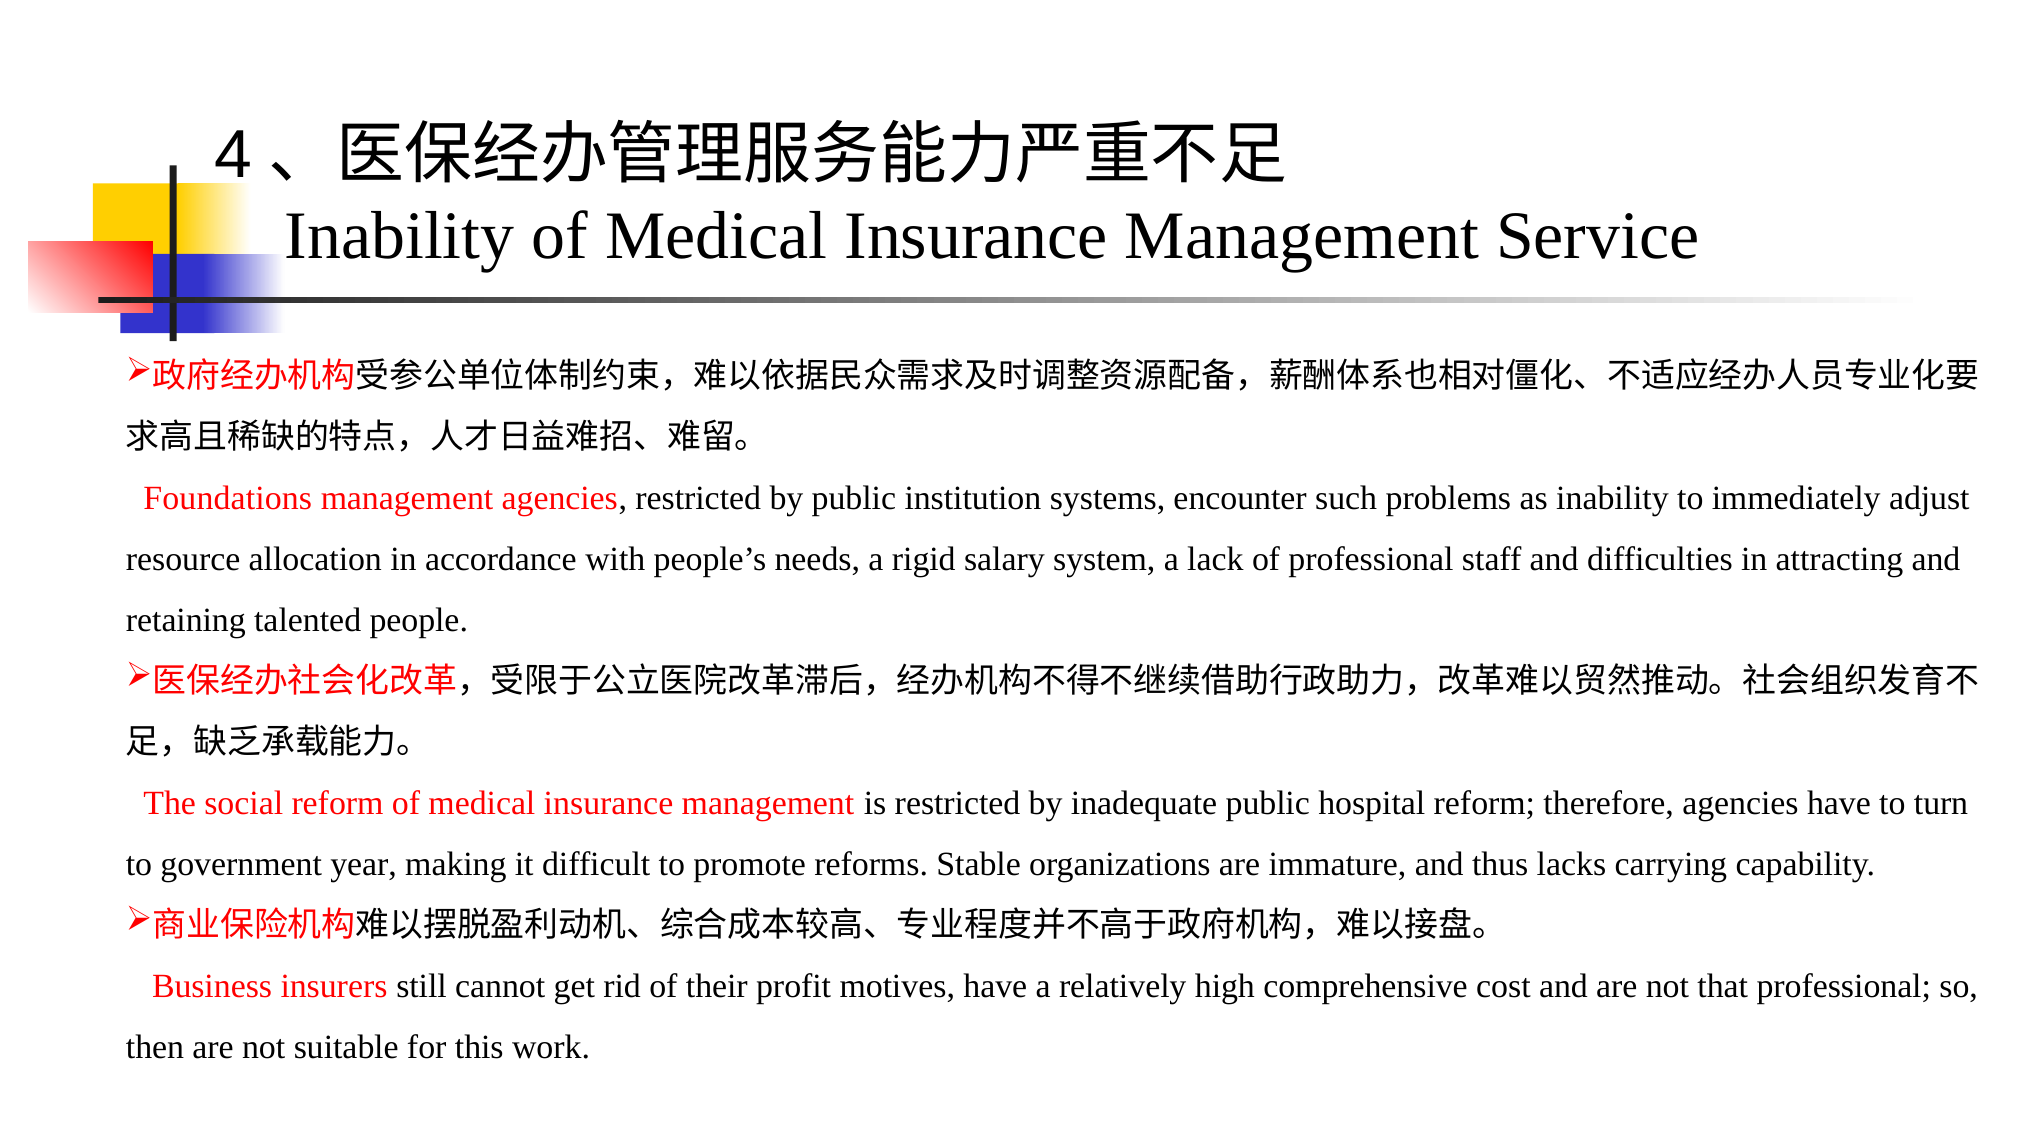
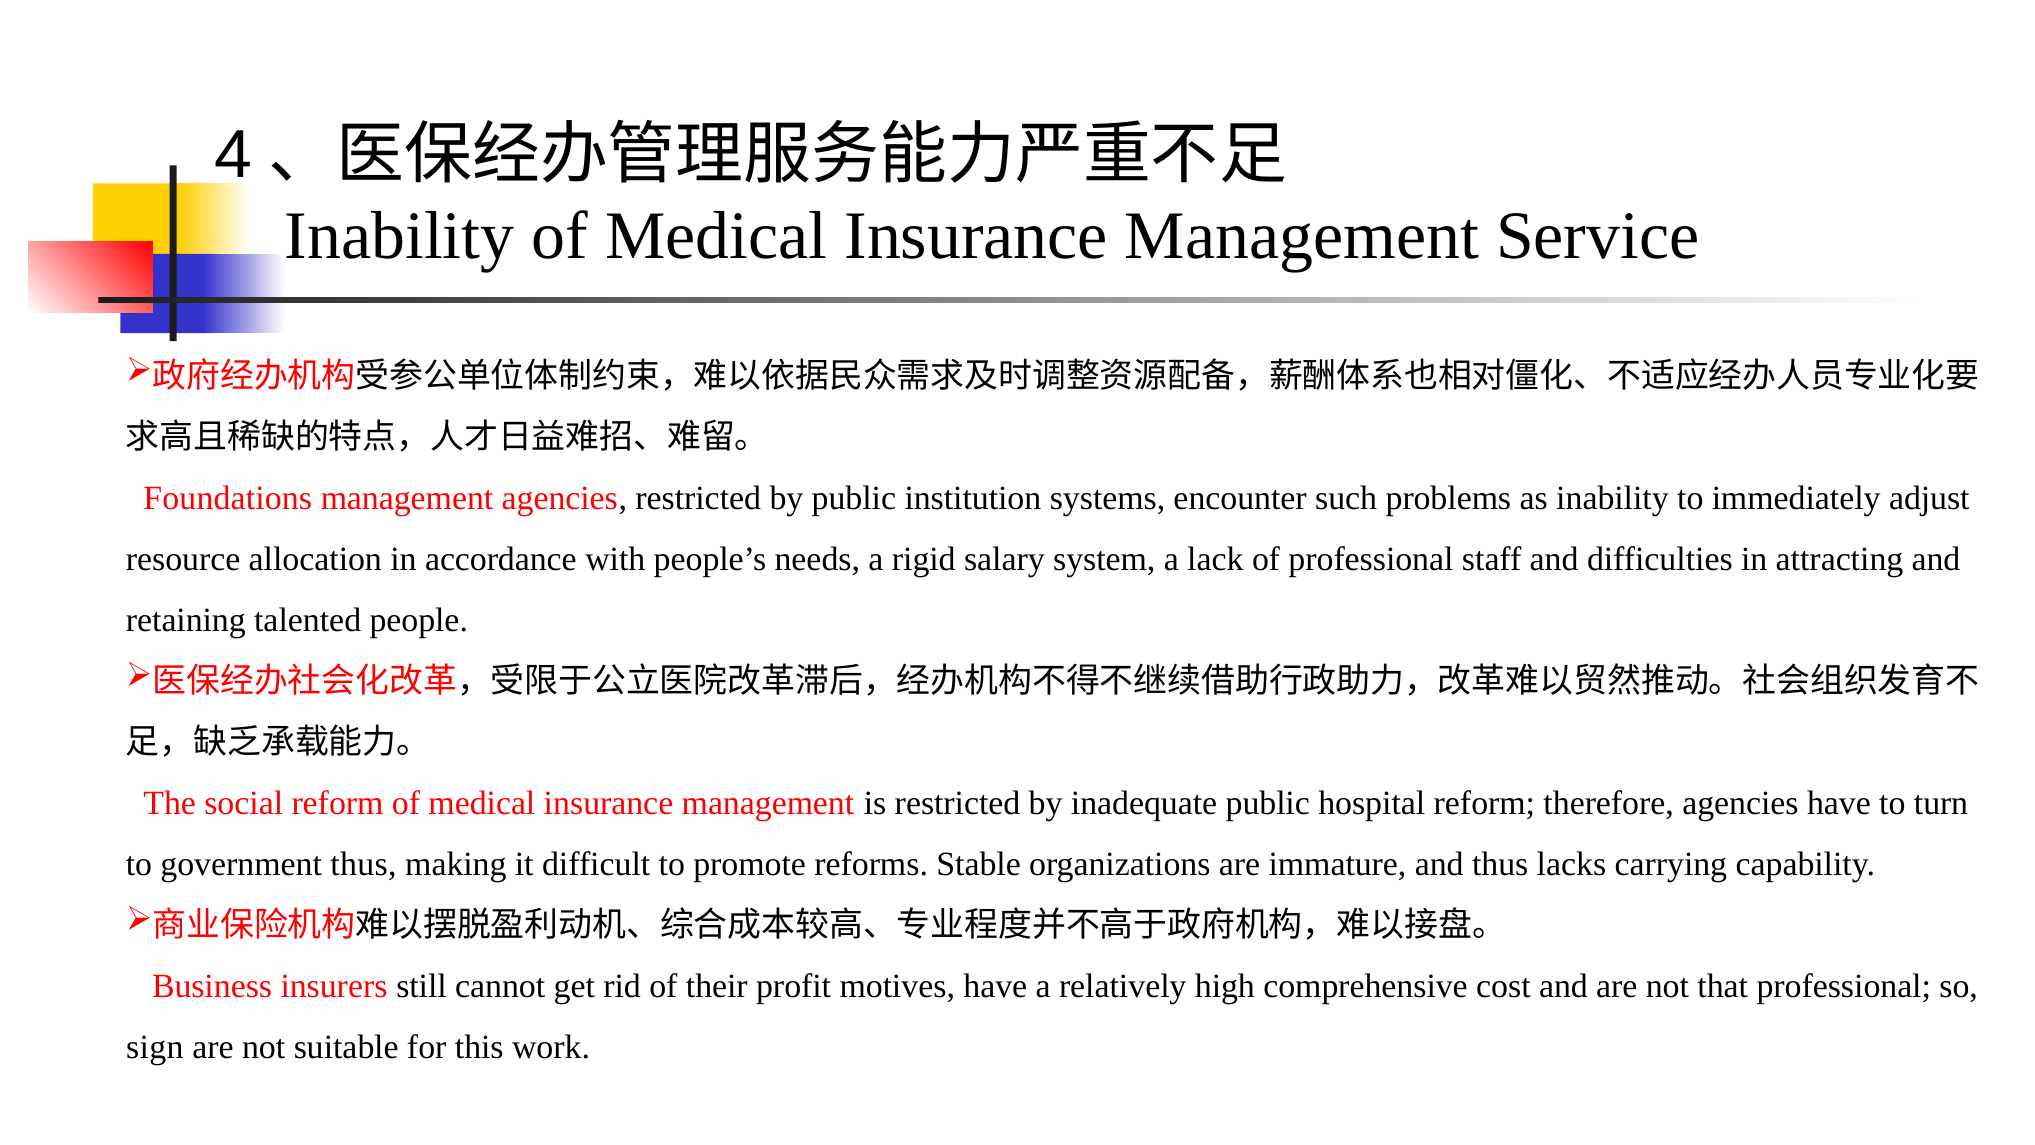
government year: year -> thus (363, 864)
then: then -> sign (155, 1047)
